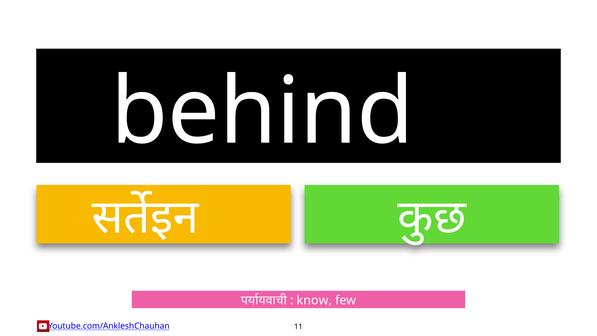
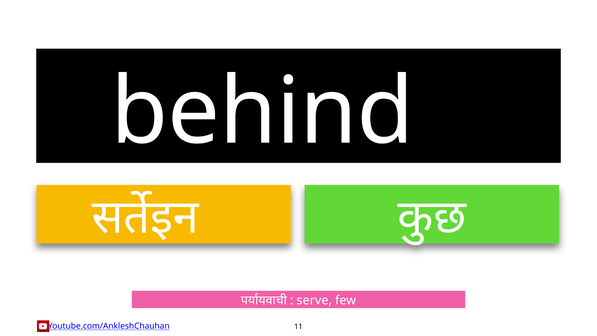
know: know -> serve (314, 300)
